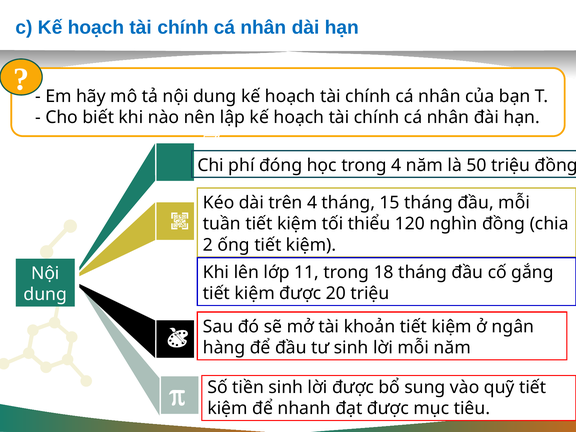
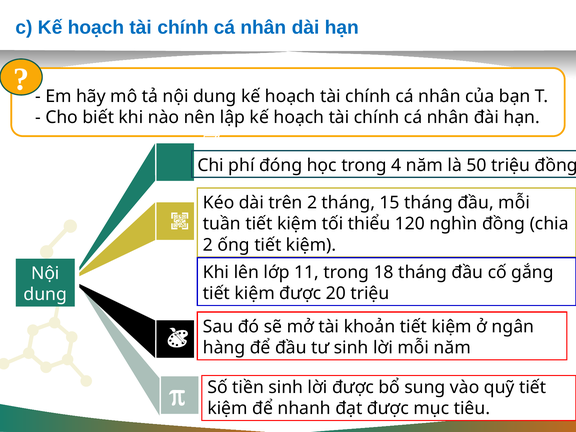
trên 4: 4 -> 2 (312, 203)
